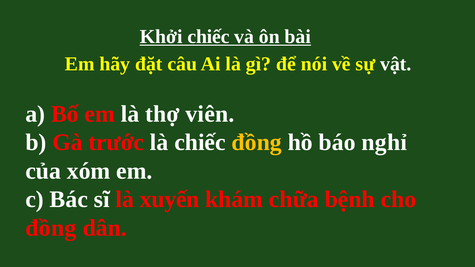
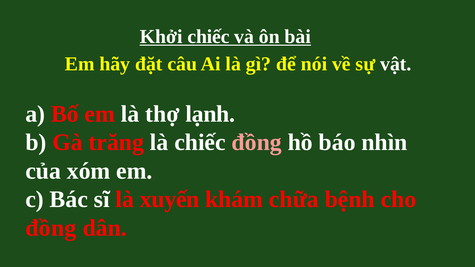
viên: viên -> lạnh (210, 114)
trước: trước -> trăng (116, 143)
đồng colour: yellow -> pink (257, 143)
nghỉ: nghỉ -> nhìn (385, 143)
